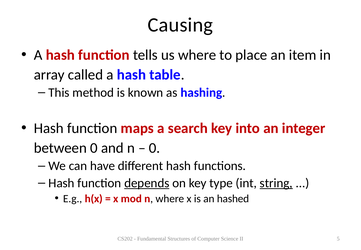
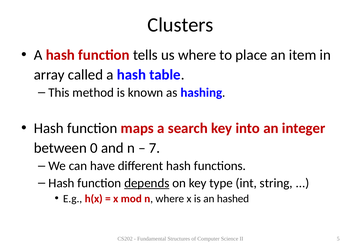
Causing: Causing -> Clusters (180, 25)
0: 0 -> 7 (155, 148)
string underline: present -> none (276, 183)
